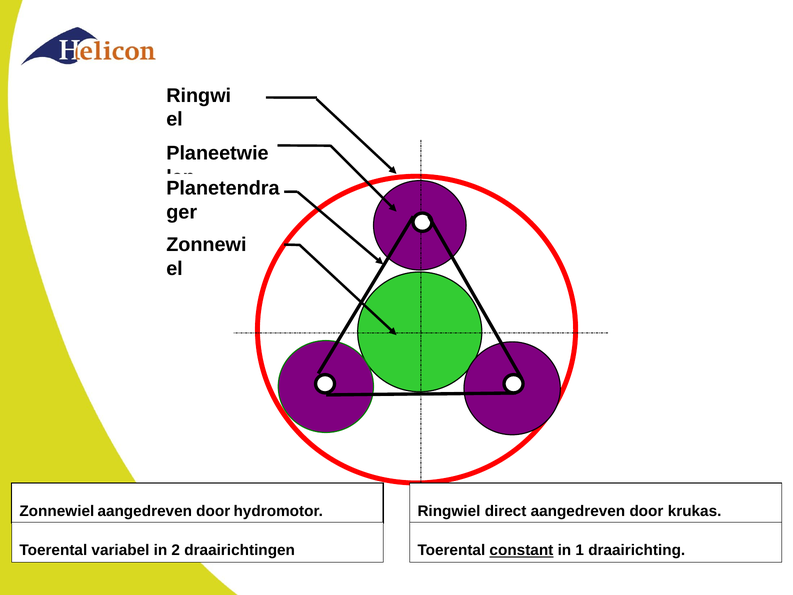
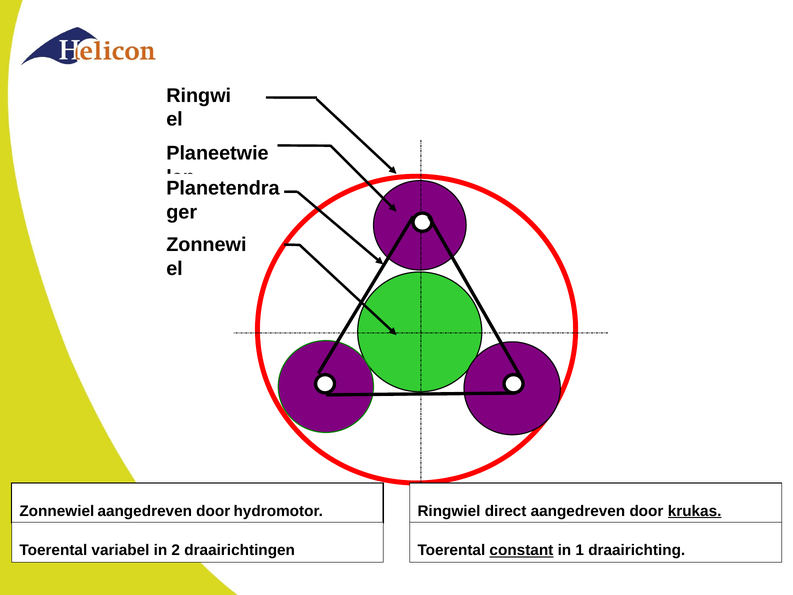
krukas underline: none -> present (695, 511)
